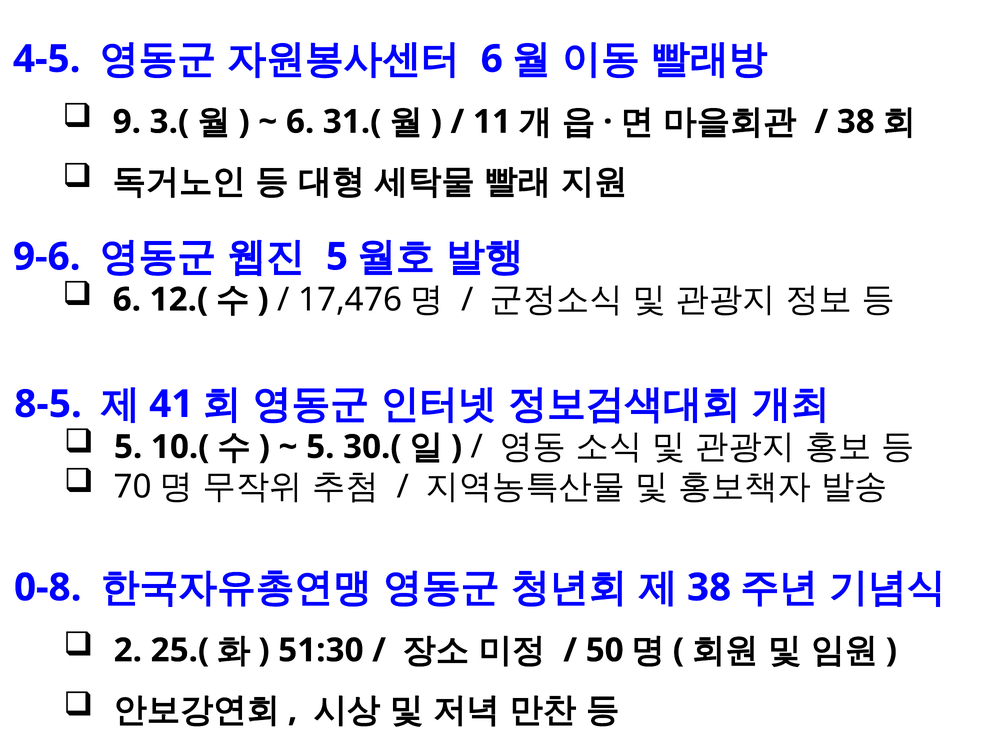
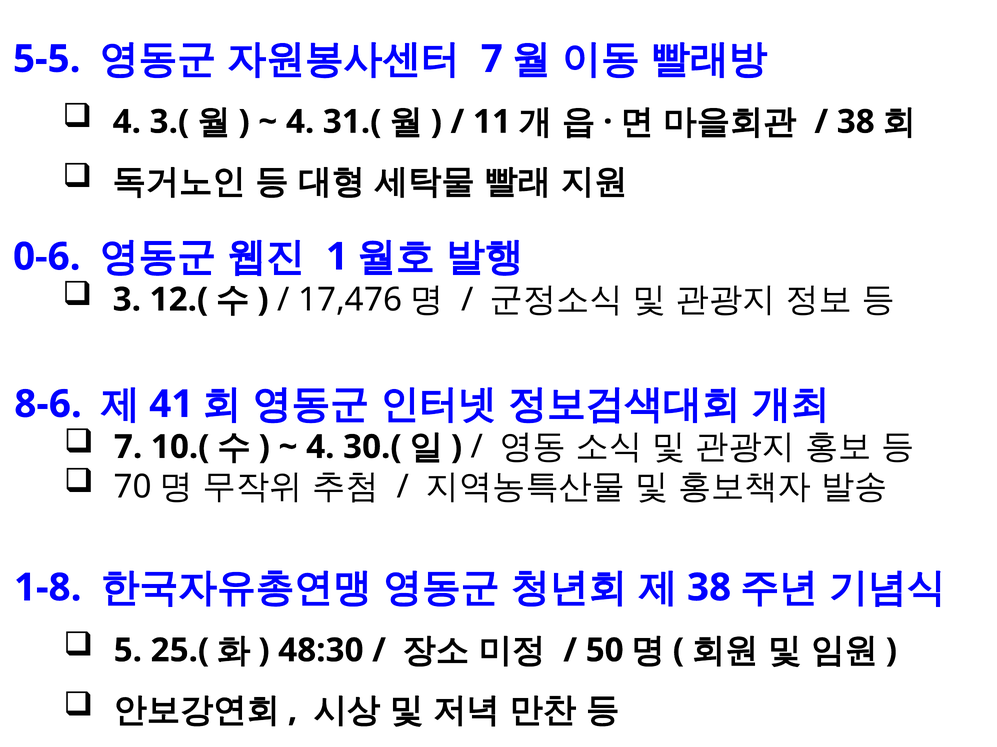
4-5: 4-5 -> 5-5 (47, 59)
6: 6 -> 7 (492, 59)
9: 9 -> 4 (127, 122)
6: 6 -> 4 (300, 122)
9-6: 9-6 -> 0-6 (47, 257)
5: 5 -> 1 (337, 257)
6: 6 -> 3 (127, 300)
8-5: 8-5 -> 8-6 (48, 405)
5: 5 -> 7 (128, 447)
5: 5 -> 4 (320, 447)
0-8: 0-8 -> 1-8 (48, 588)
2: 2 -> 5 (128, 651)
51:30: 51:30 -> 48:30 (321, 651)
